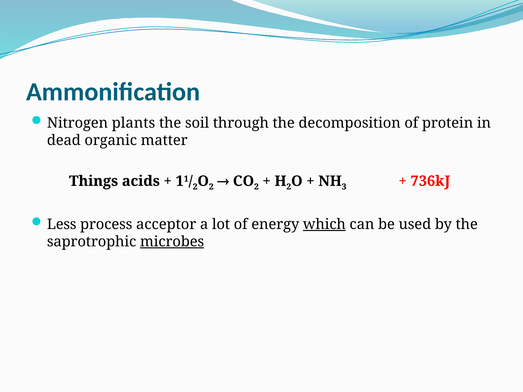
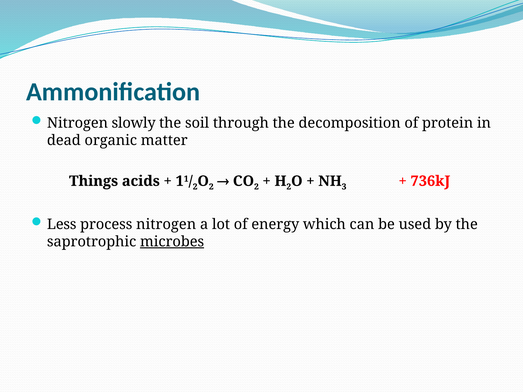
plants: plants -> slowly (134, 123)
process acceptor: acceptor -> nitrogen (166, 224)
which underline: present -> none (324, 224)
